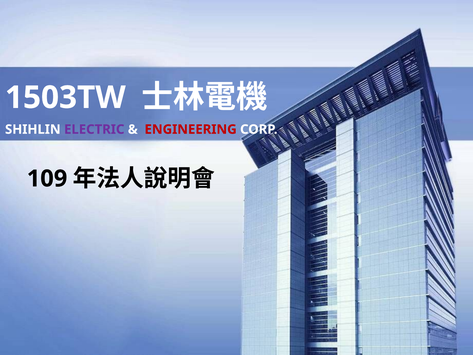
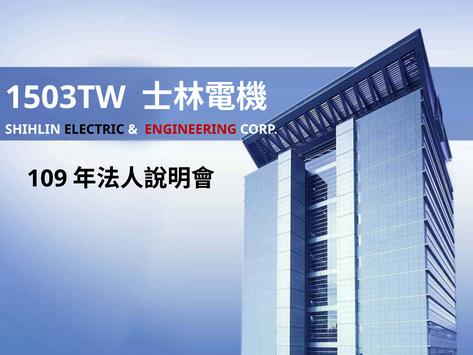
ELECTRIC colour: purple -> black (94, 129)
